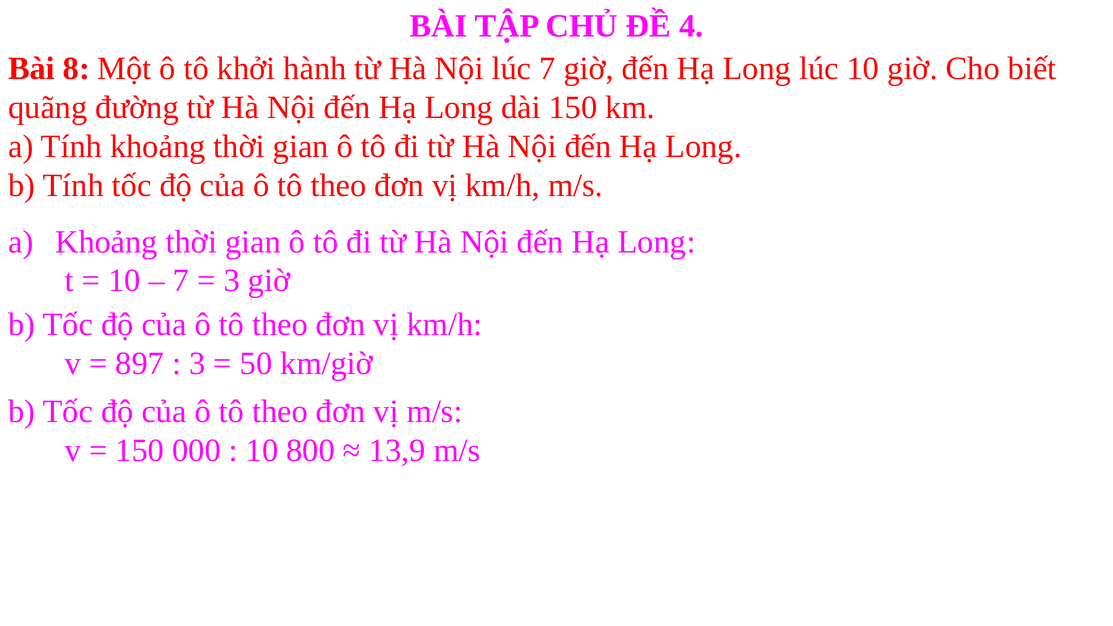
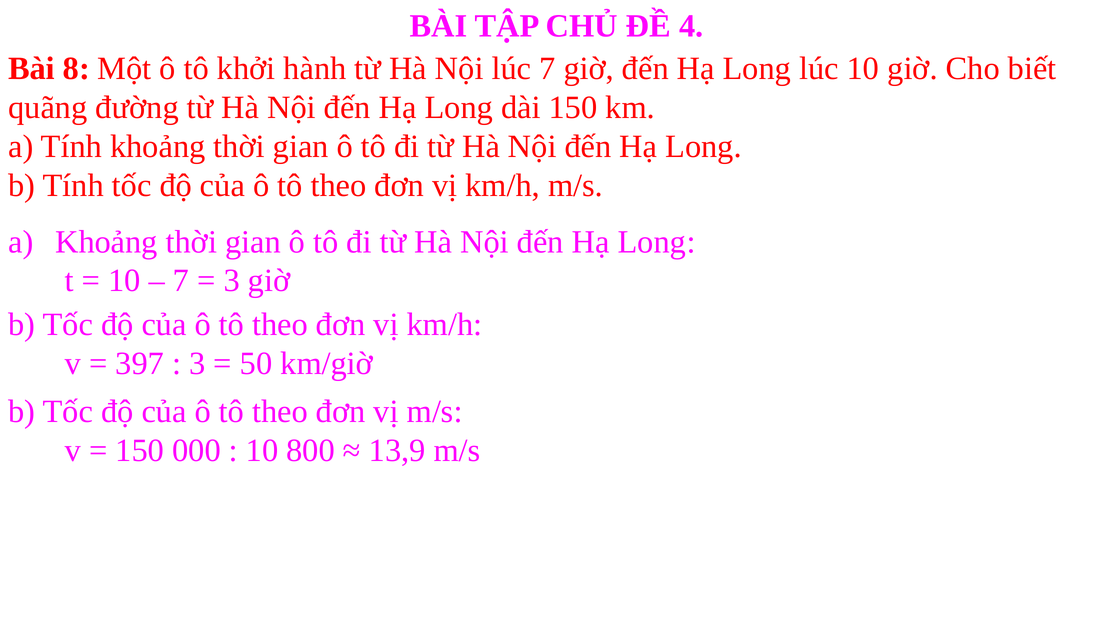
897: 897 -> 397 (140, 364)
